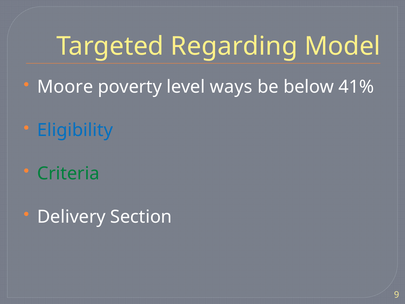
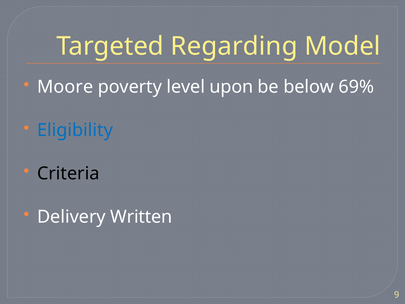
ways: ways -> upon (231, 87)
41%: 41% -> 69% (356, 87)
Criteria colour: green -> black (68, 173)
Section: Section -> Written (141, 217)
